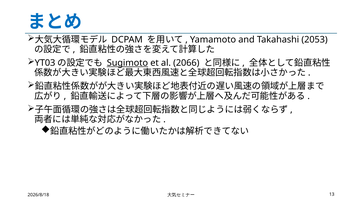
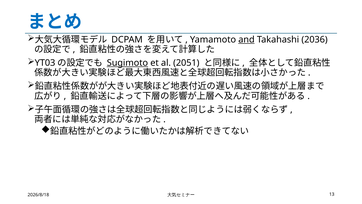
and underline: none -> present (246, 39)
2053: 2053 -> 2036 (315, 39)
2066: 2066 -> 2051 (186, 63)
